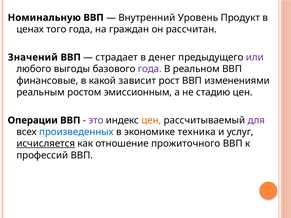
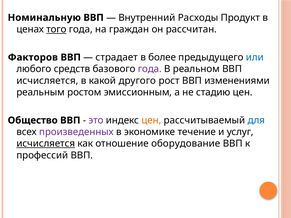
Уровень: Уровень -> Расходы (198, 18)
того underline: none -> present (56, 29)
Значений: Значений -> Факторов (33, 57)
денег: денег -> более (162, 57)
или colour: purple -> blue (255, 57)
выгоды: выгоды -> средств (72, 69)
финансовые: финансовые -> исчисляется (47, 81)
зависит: зависит -> другого (137, 81)
Операции: Операции -> Общество (33, 120)
для colour: purple -> blue (256, 120)
произведенных colour: blue -> purple (76, 132)
техника: техника -> течение (197, 132)
прожиточного: прожиточного -> оборудование (186, 144)
